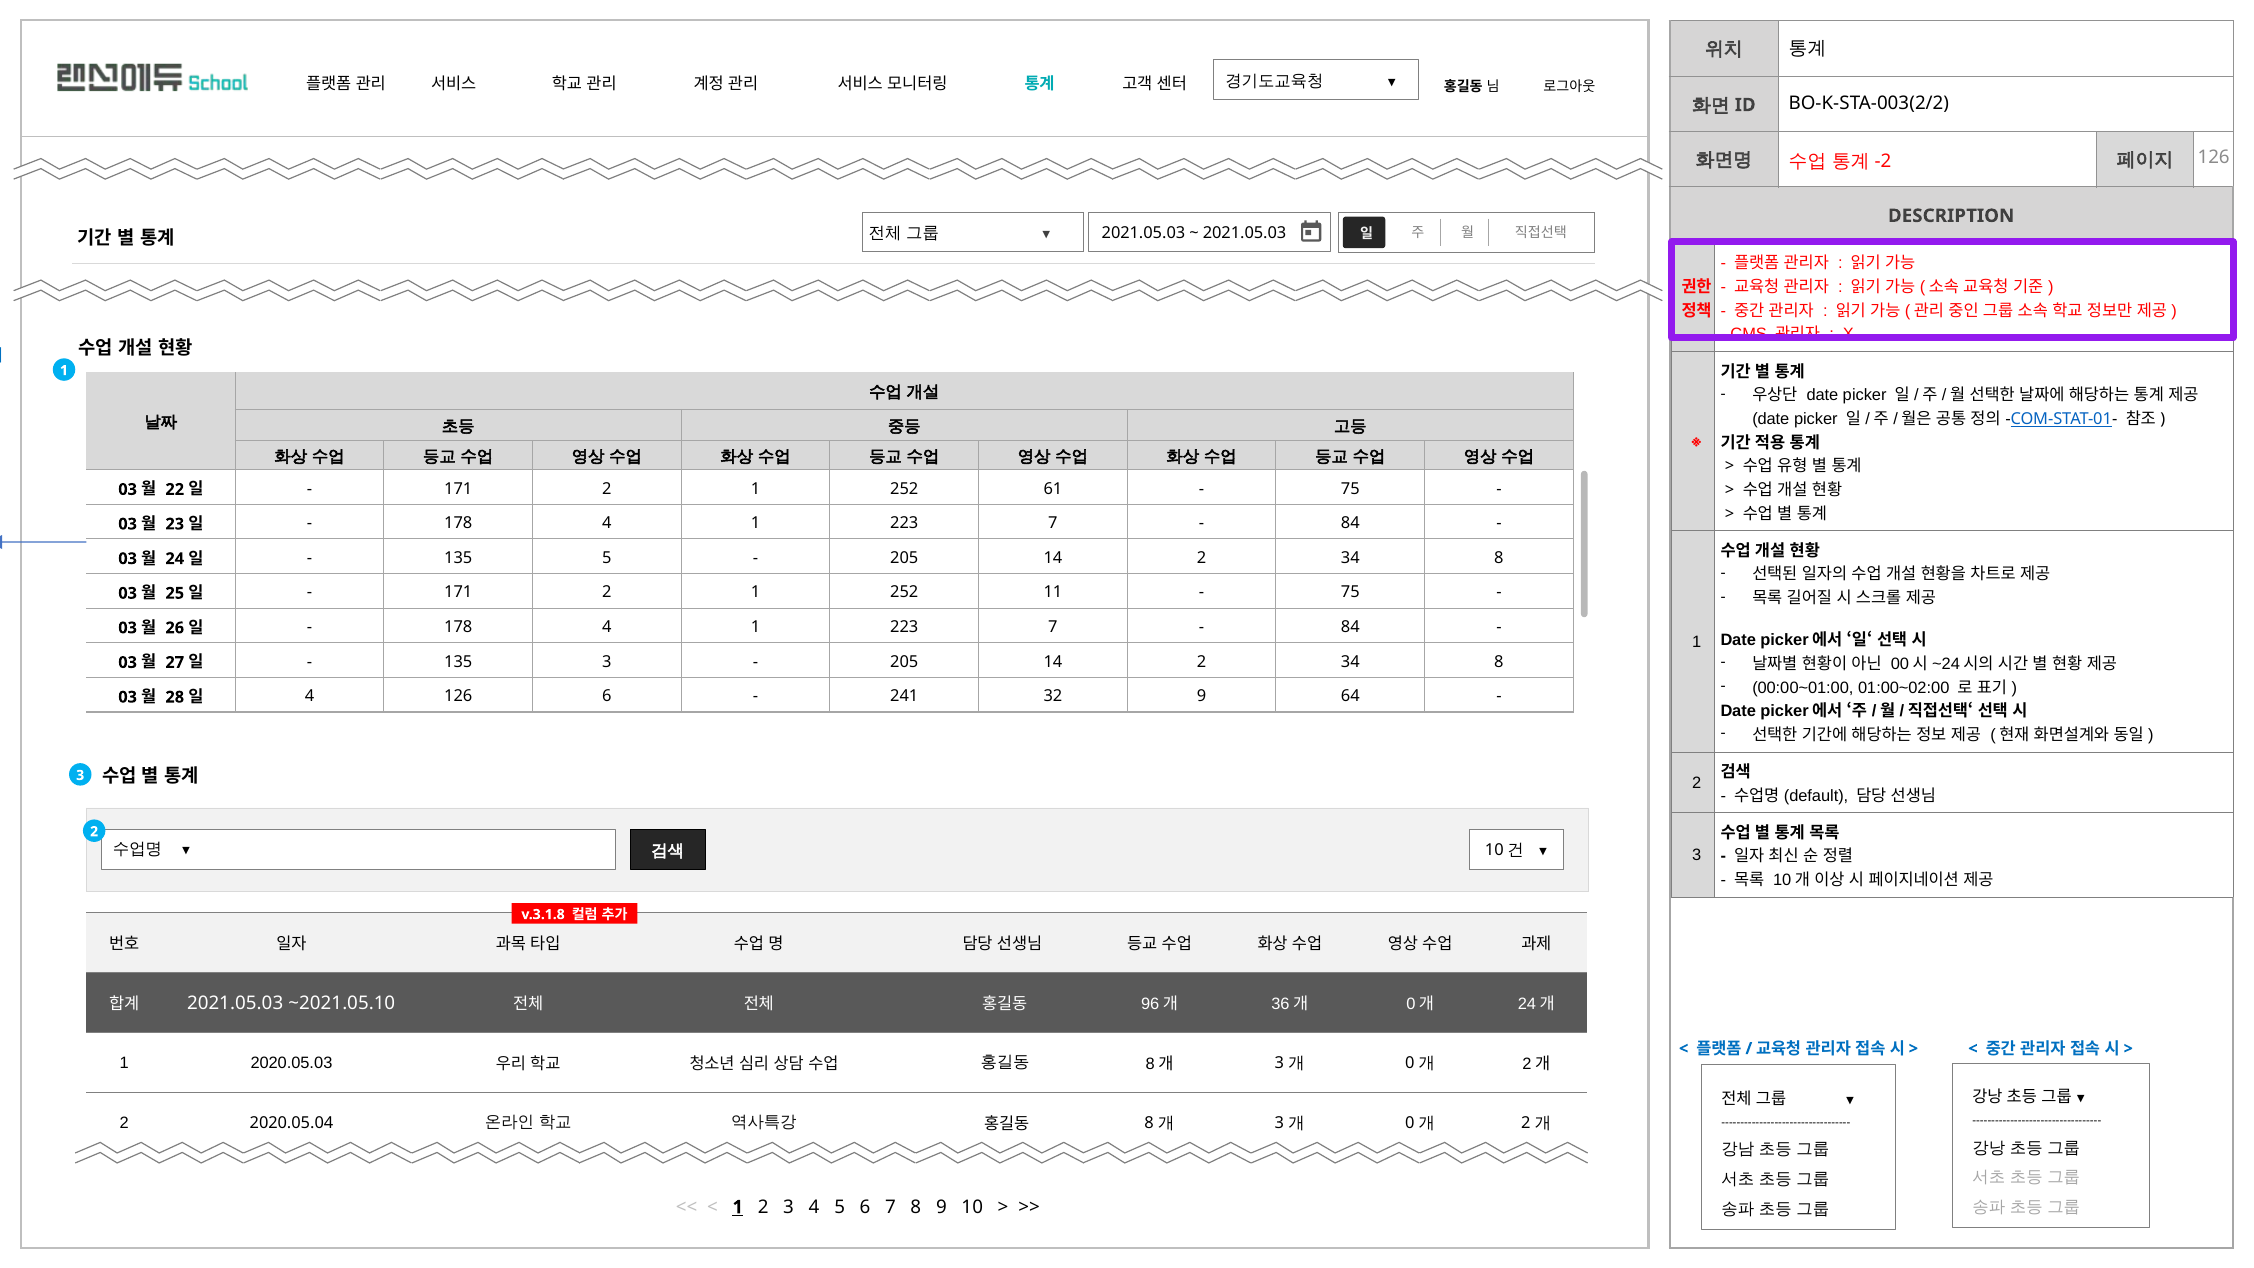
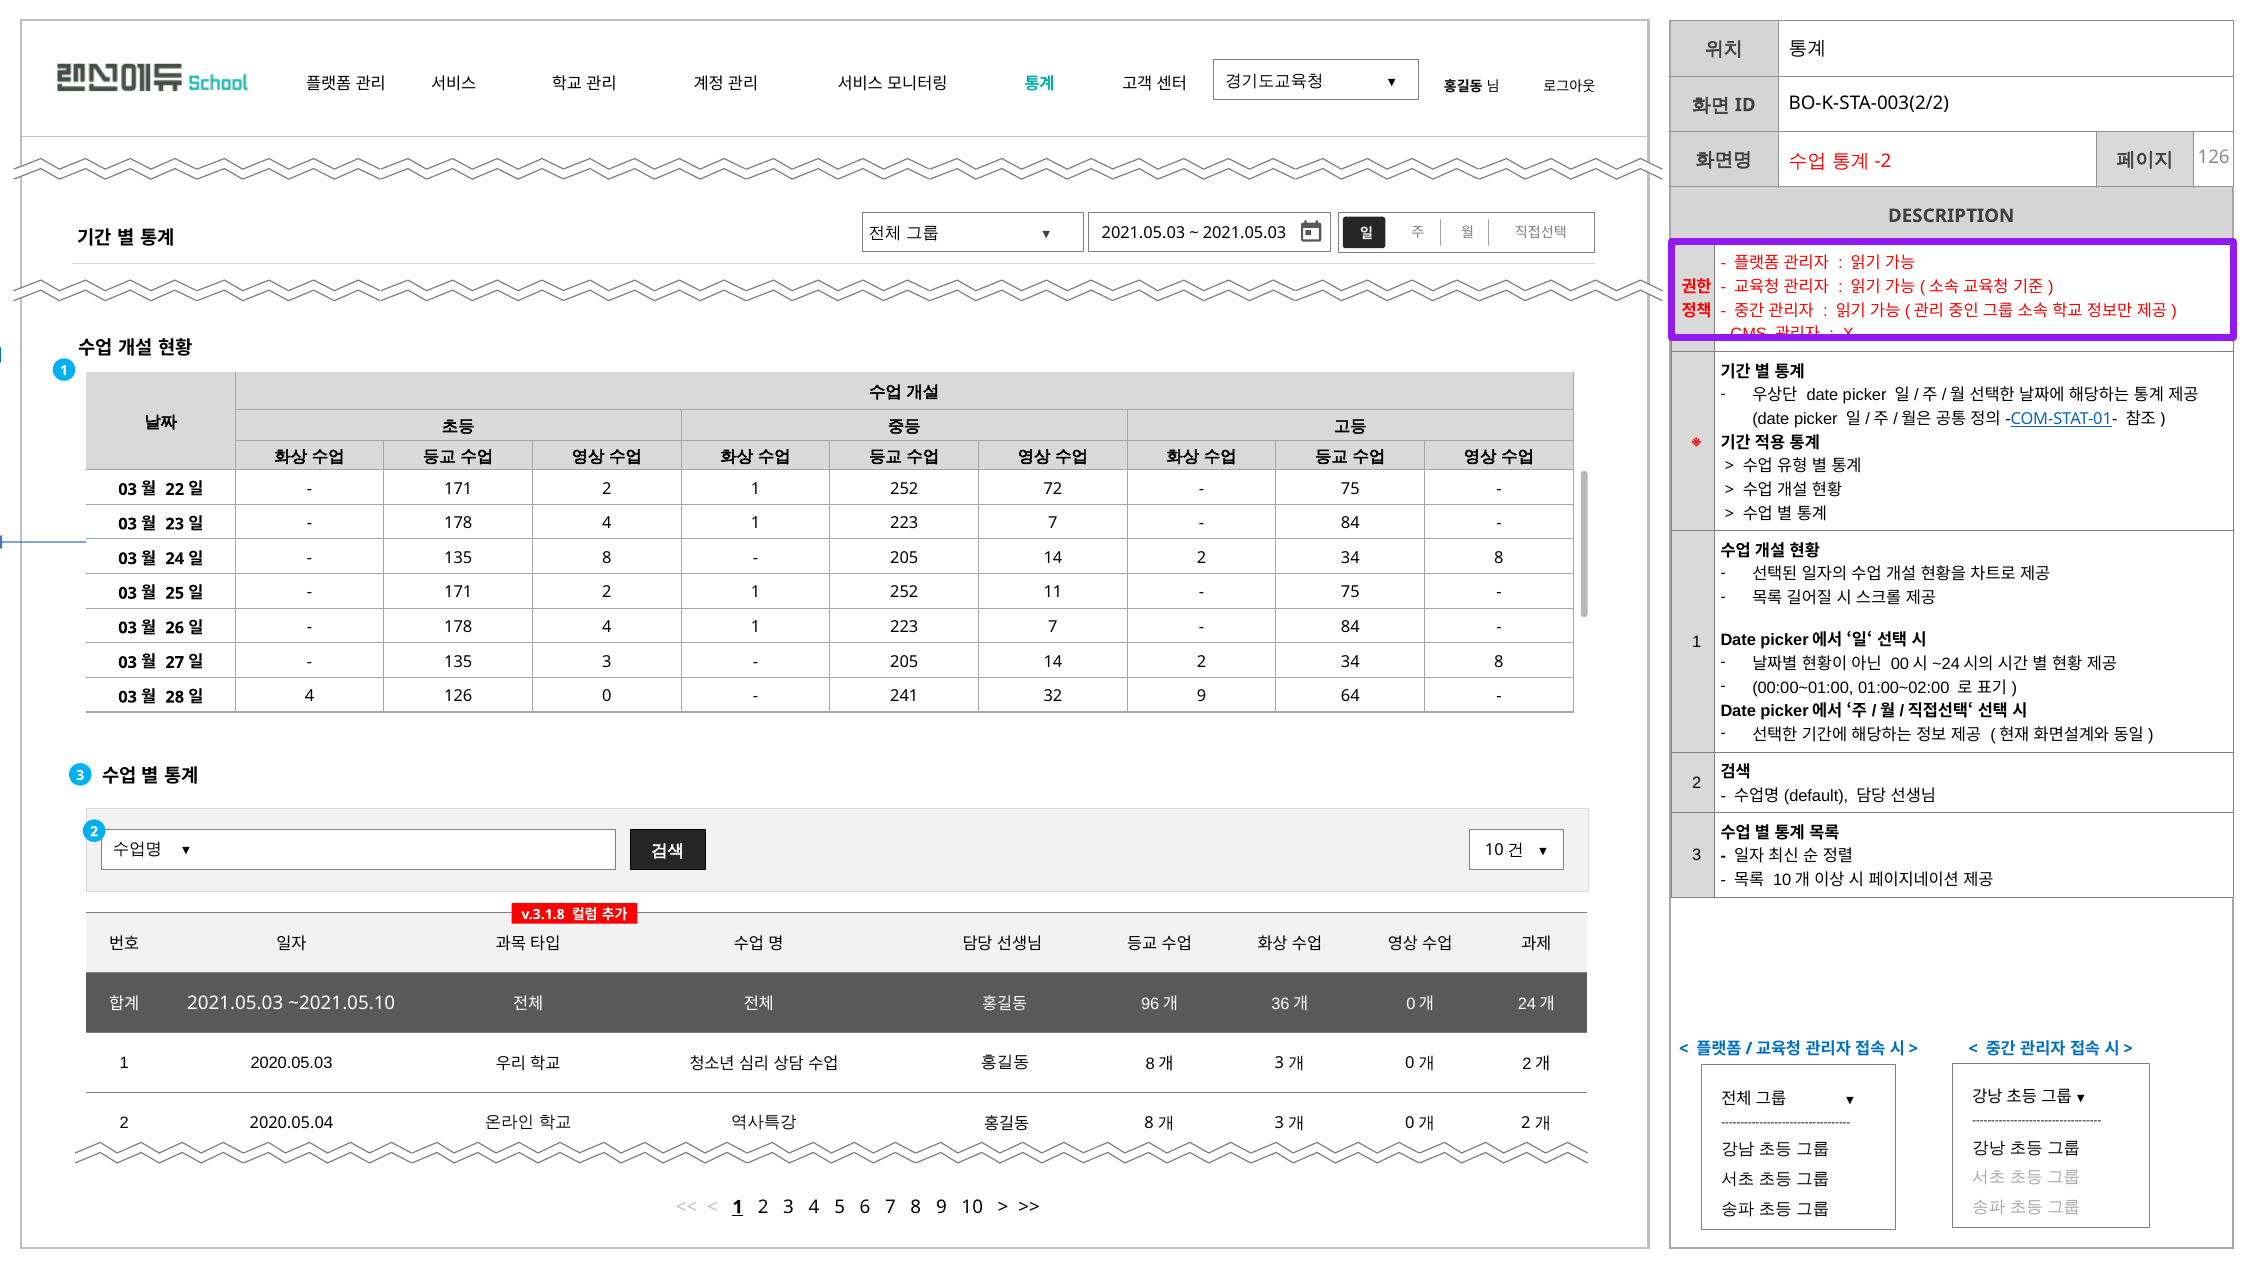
61: 61 -> 72 (1053, 489)
135 5: 5 -> 8 (607, 558)
126 6: 6 -> 0 (607, 696)
